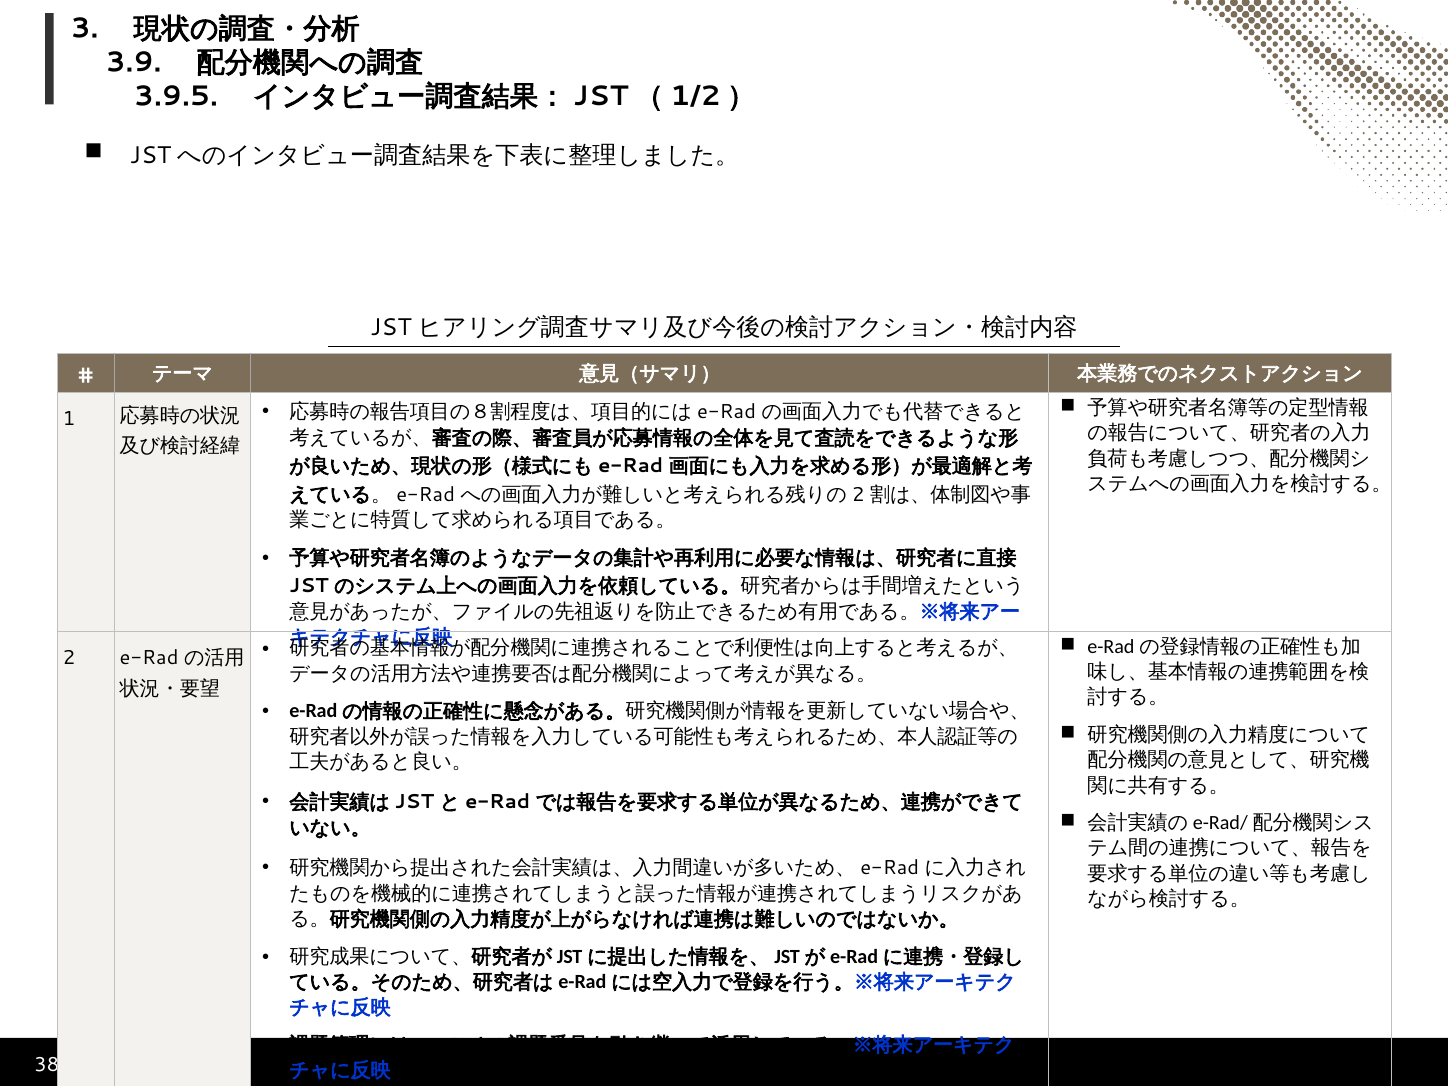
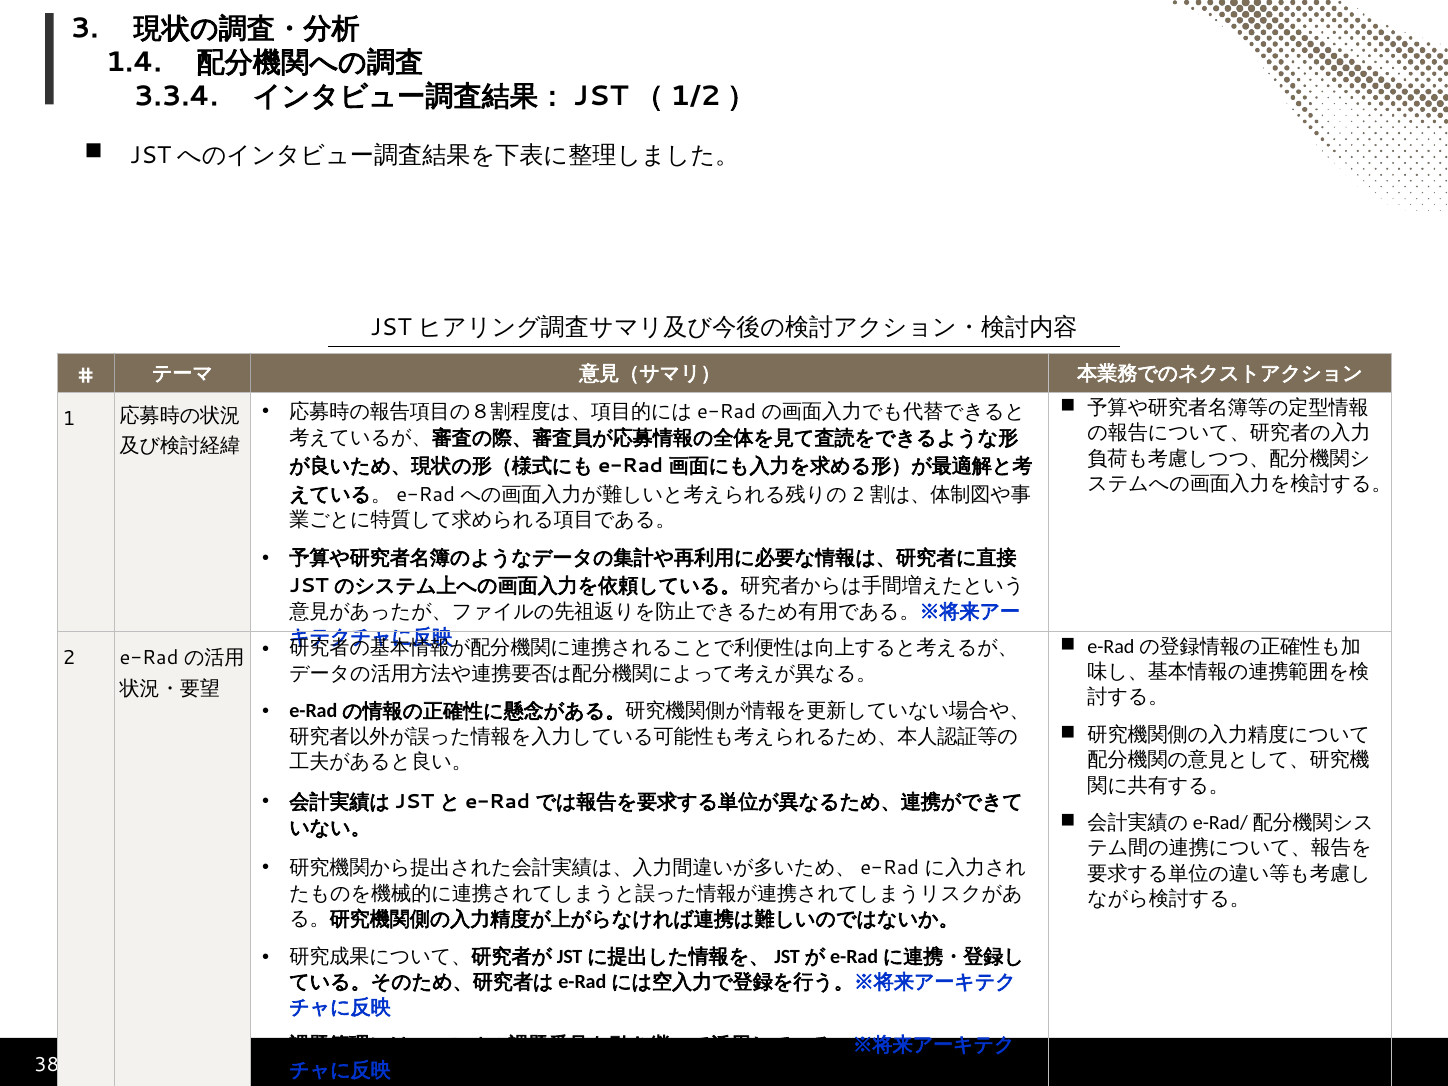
3.9: 3.9 -> 1.4 (134, 62)
3.9.5: 3.9.5 -> 3.3.4 (176, 96)
